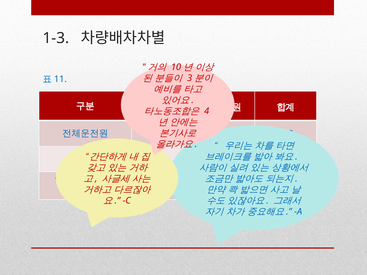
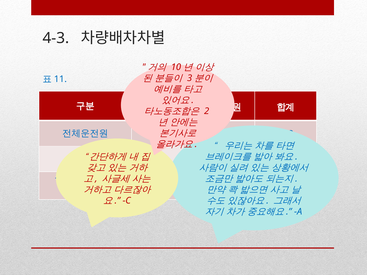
1-3: 1-3 -> 4-3 (56, 38)
4: 4 -> 2 (207, 111)
